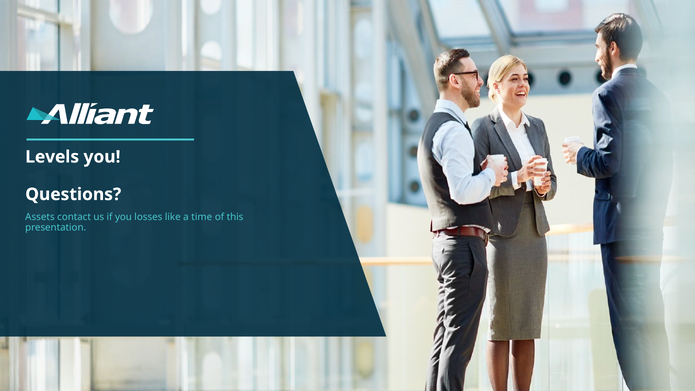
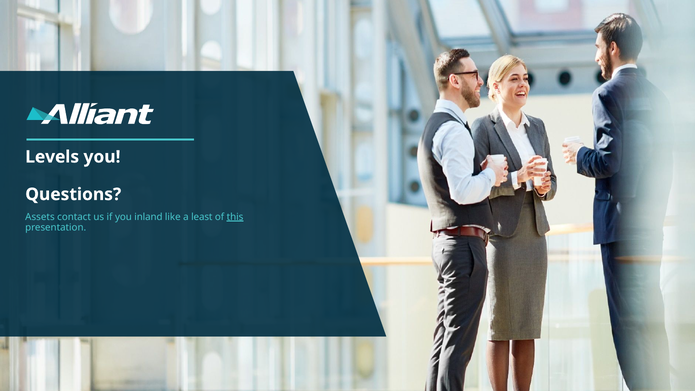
losses: losses -> inland (148, 217)
time: time -> least (202, 217)
this underline: none -> present (235, 217)
